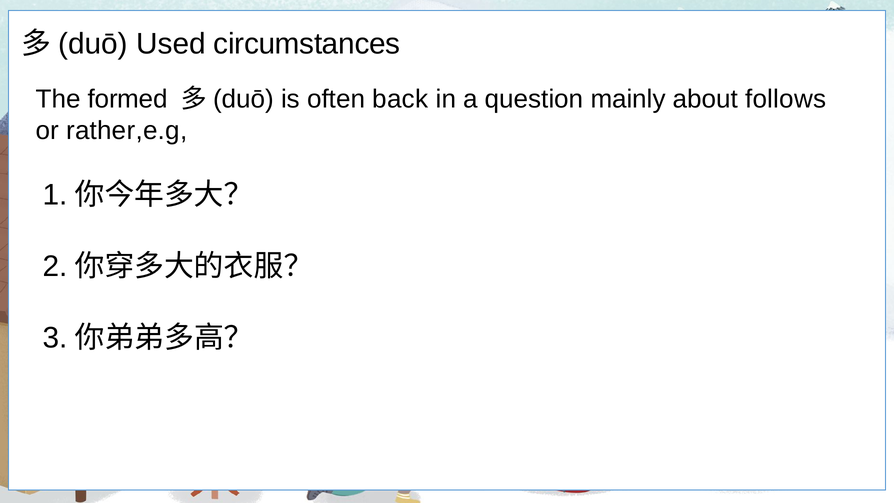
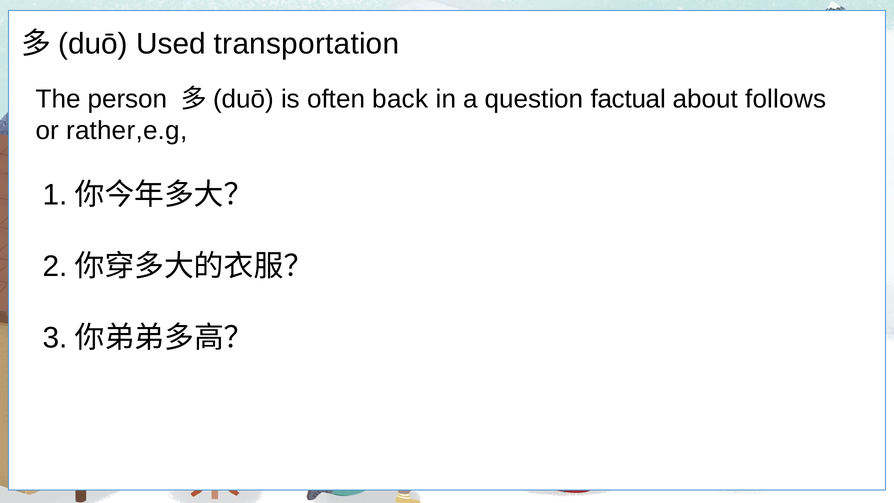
circumstances: circumstances -> transportation (307, 44)
formed: formed -> person (128, 99)
mainly: mainly -> factual (628, 99)
